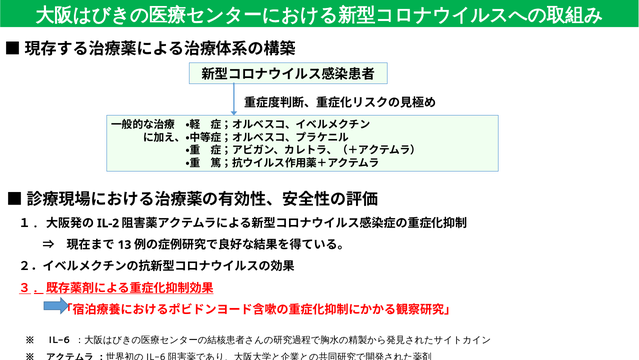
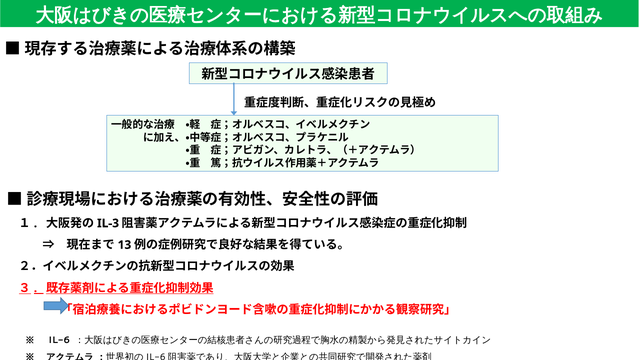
IL-2: IL-2 -> IL-3 (108, 223)
